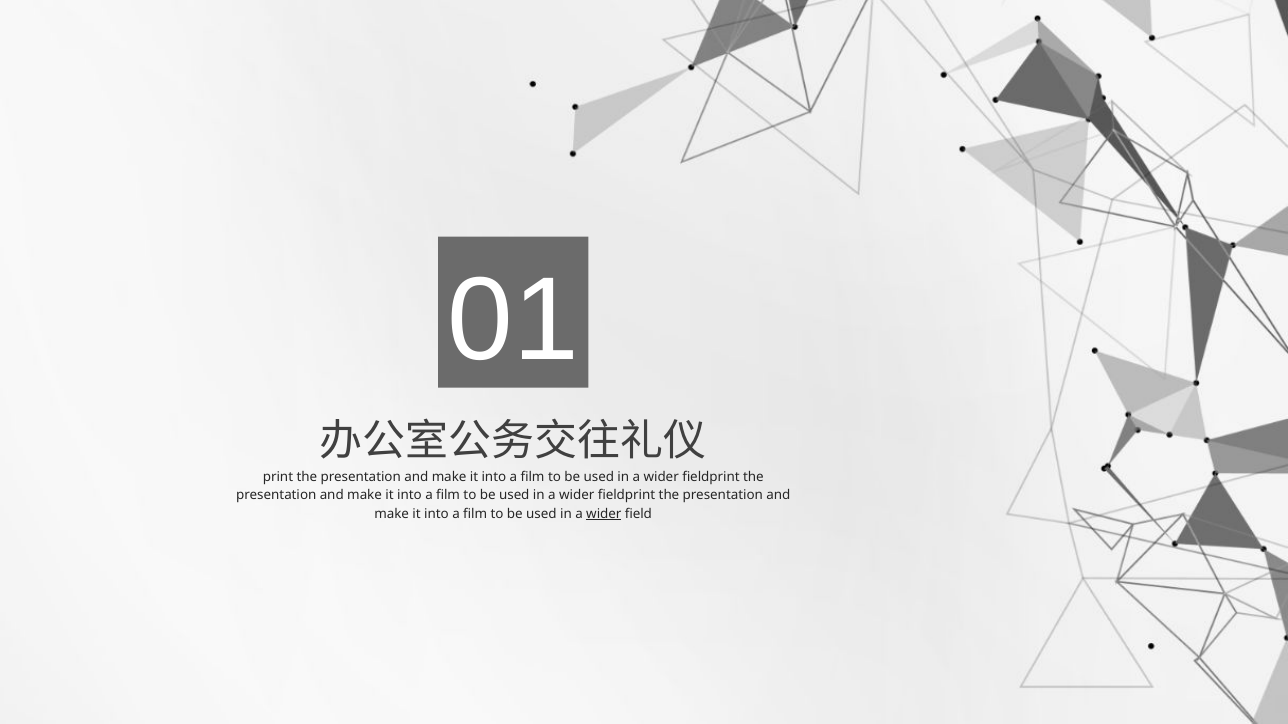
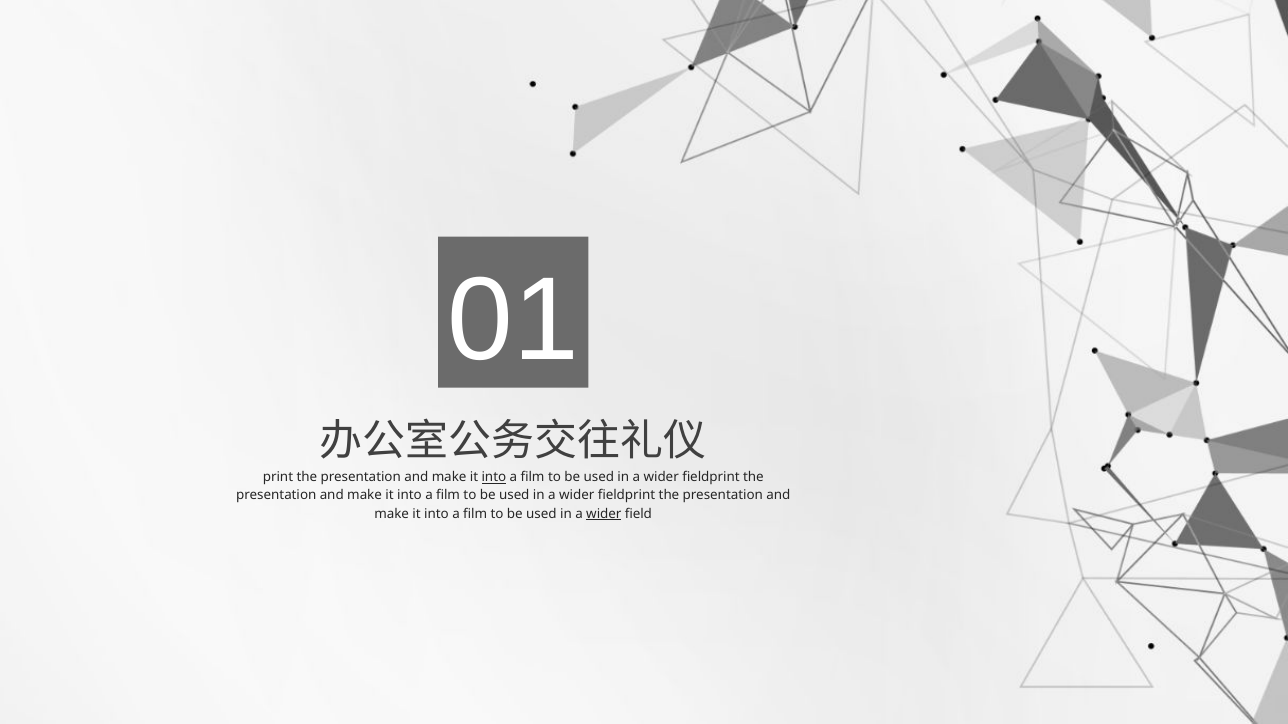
into underline: none -> present (494, 477)
